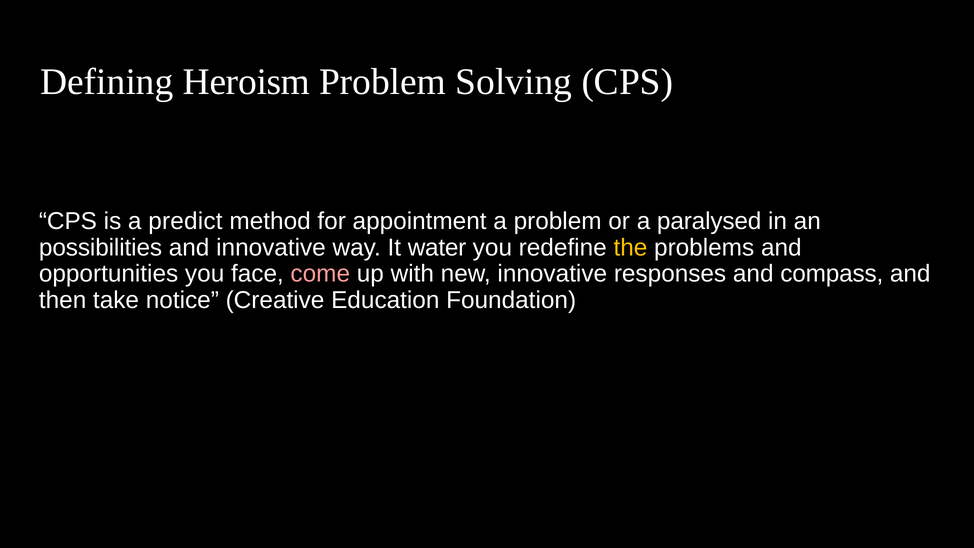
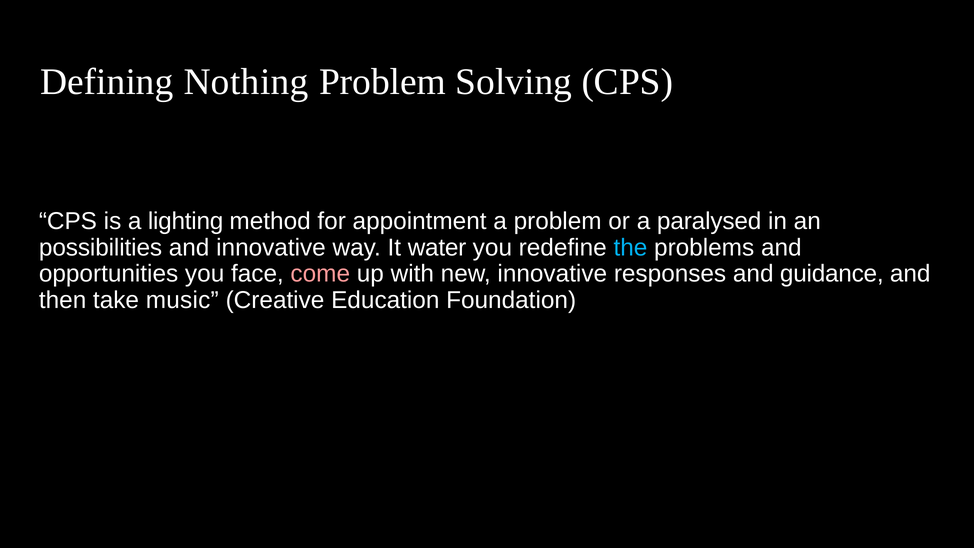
Heroism: Heroism -> Nothing (246, 82)
predict: predict -> lighting (186, 221)
the colour: yellow -> light blue (630, 248)
compass: compass -> guidance (832, 274)
notice: notice -> music (182, 300)
